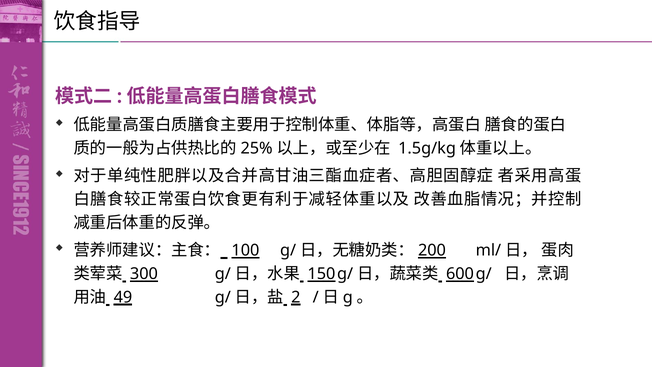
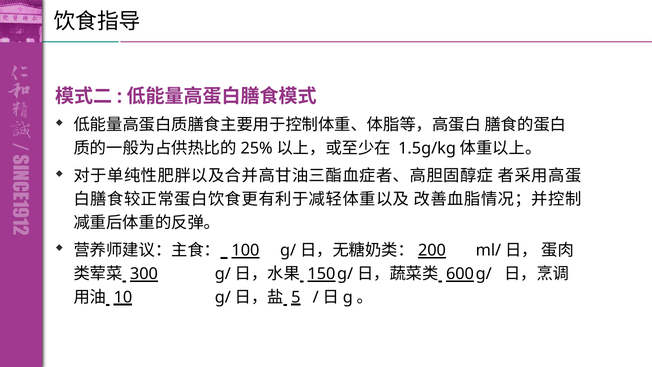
49: 49 -> 10 (123, 297)
2: 2 -> 5 (296, 297)
